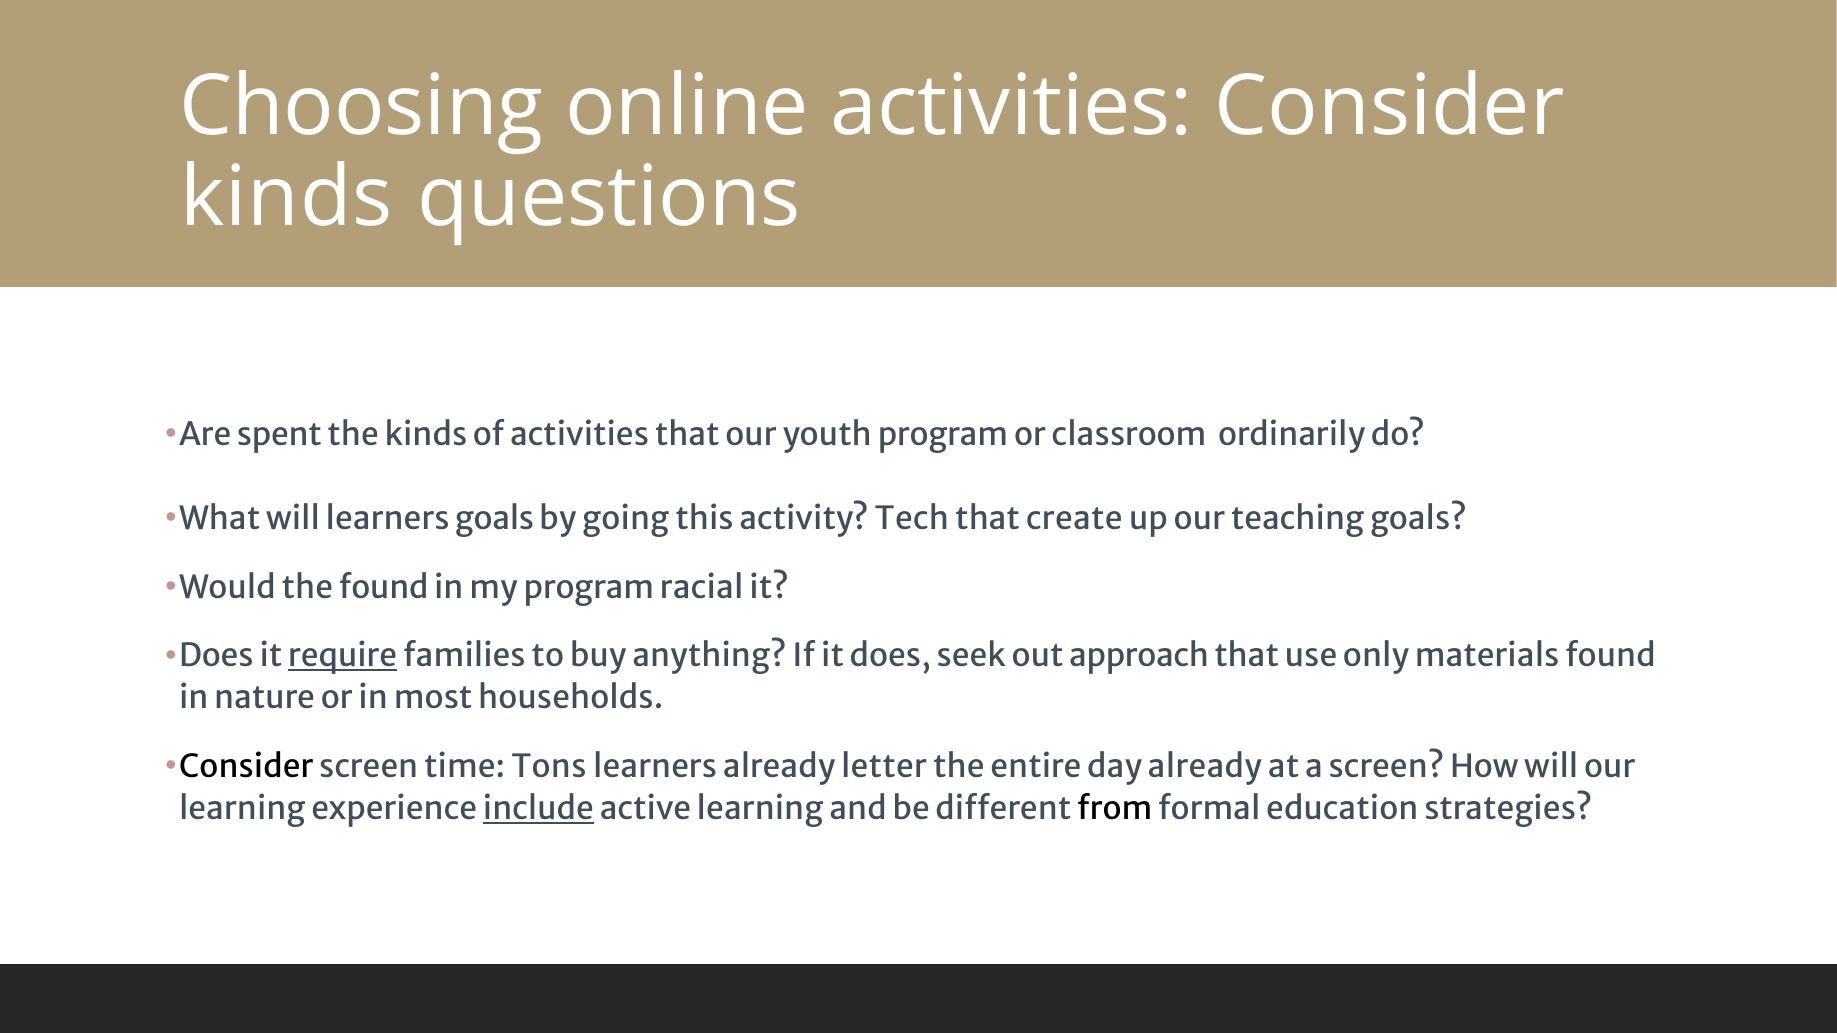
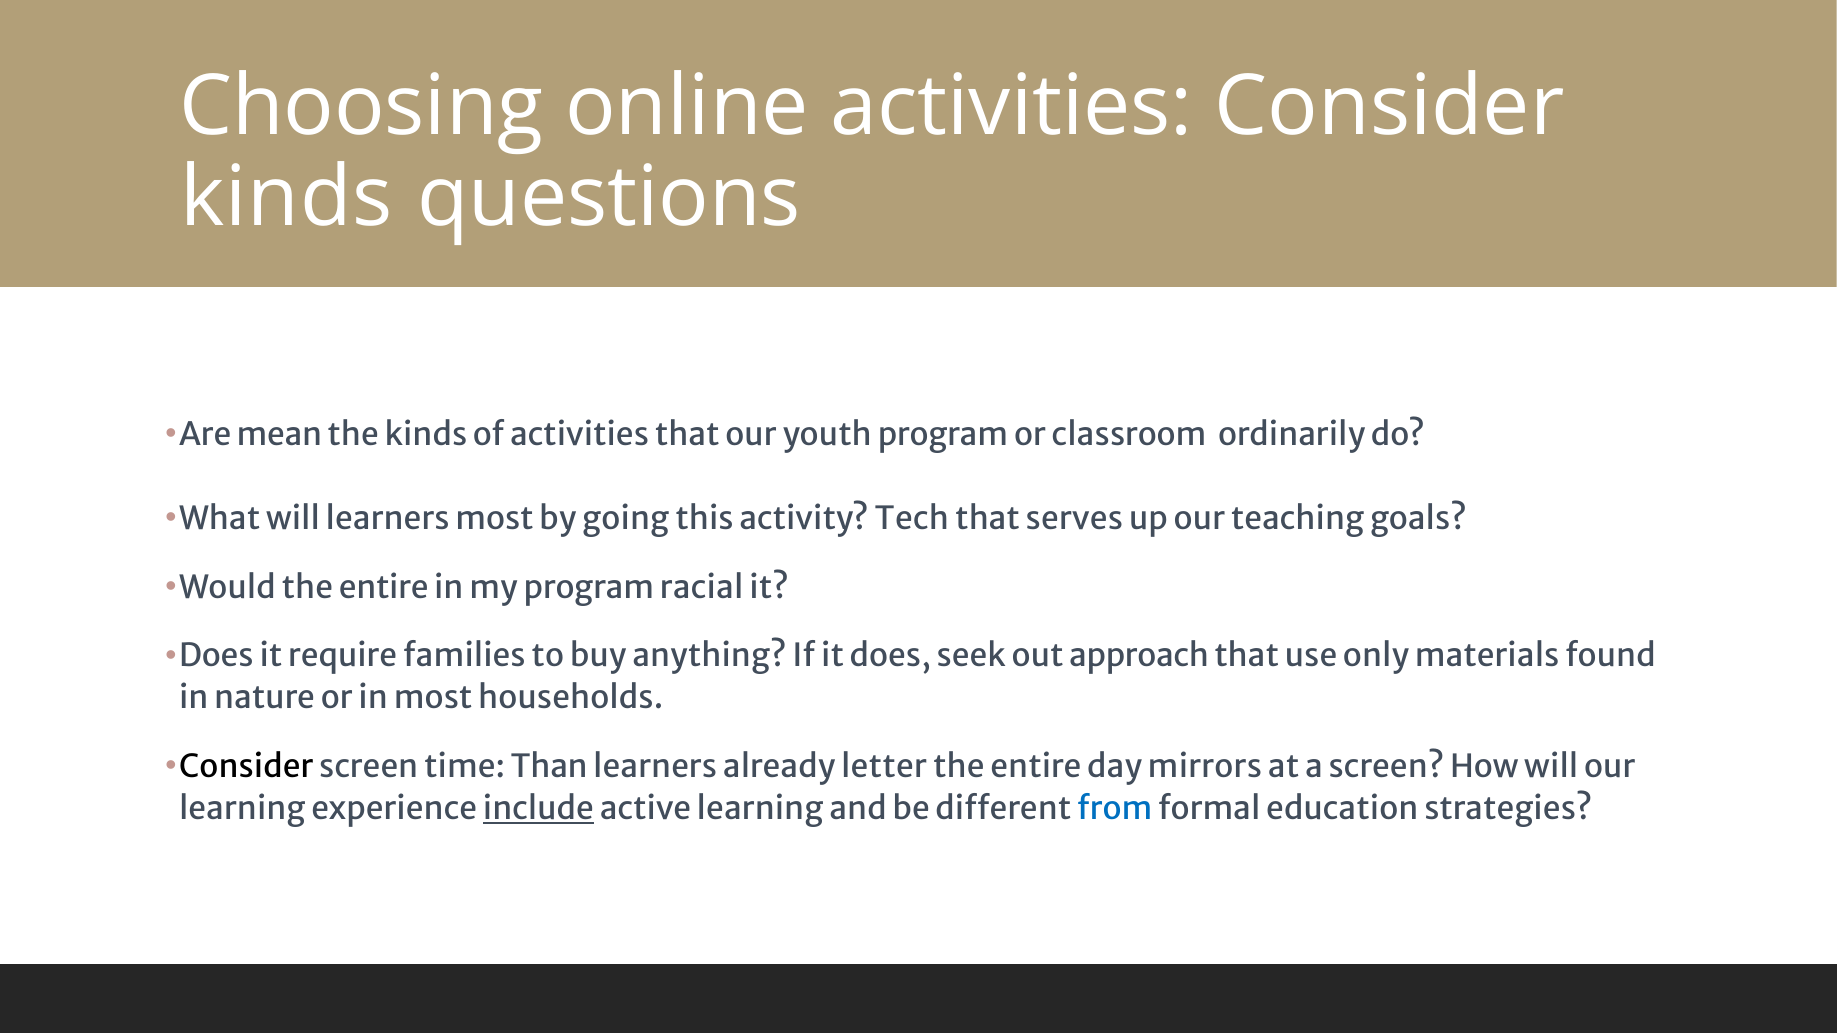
spent: spent -> mean (279, 435)
learners goals: goals -> most (495, 519)
create: create -> serves (1074, 519)
Would the found: found -> entire (384, 588)
require underline: present -> none (343, 657)
Tons: Tons -> Than (549, 767)
day already: already -> mirrors (1205, 767)
from colour: black -> blue (1115, 809)
